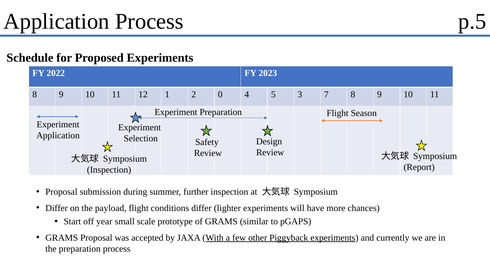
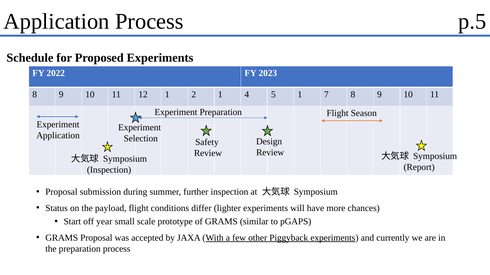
2 0: 0 -> 1 (220, 95)
5 3: 3 -> 1 (300, 95)
Differ: Differ -> Status (57, 208)
